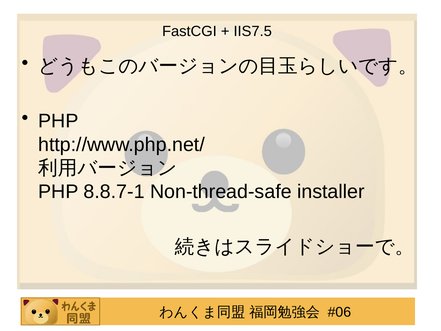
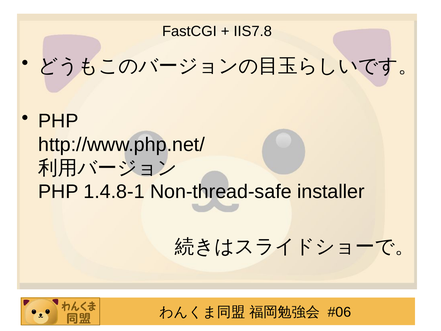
IIS7.5: IIS7.5 -> IIS7.8 (253, 31)
8.8.7-1: 8.8.7-1 -> 1.4.8-1 (114, 192)
